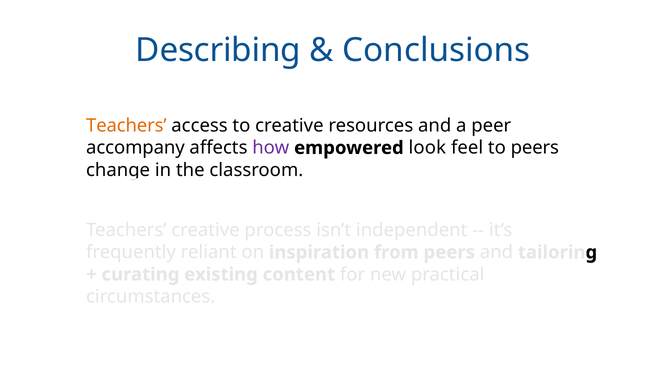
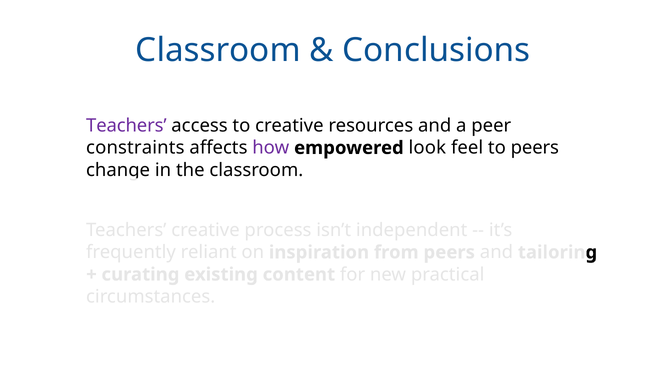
Describing: Describing -> Classroom (218, 50)
Teachers colour: orange -> purple (126, 126)
accompany: accompany -> constraints (135, 148)
